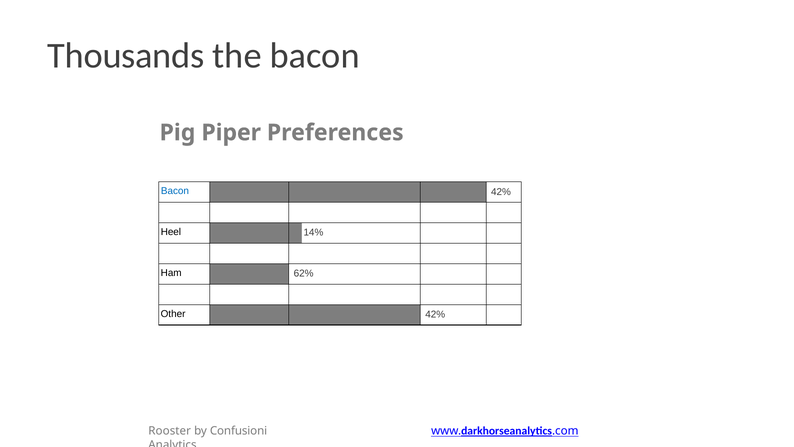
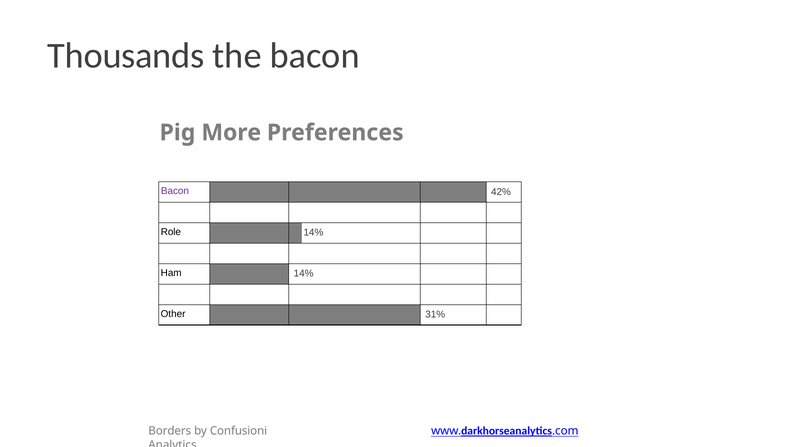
Piper: Piper -> More (231, 133)
Bacon colour: blue -> purple (175, 191)
Heel: Heel -> Role (171, 232)
Ham 62%: 62% -> 14% (304, 273)
Other 42%: 42% -> 31% (435, 314)
Rooster: Rooster -> Borders (170, 430)
